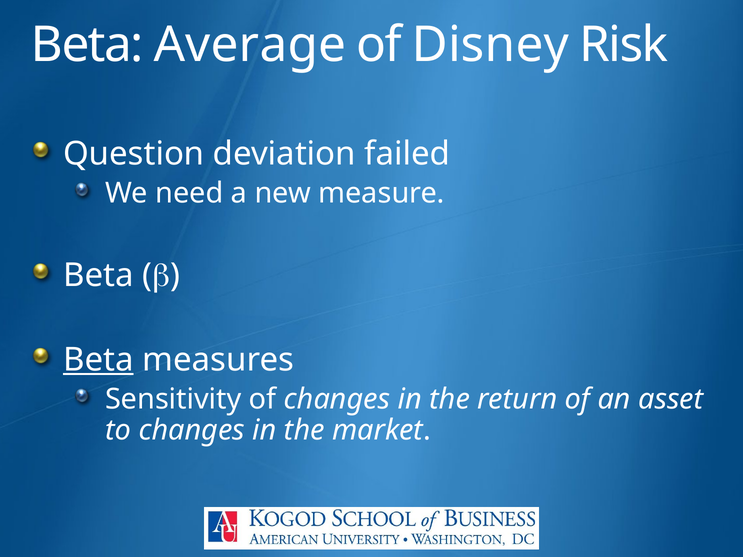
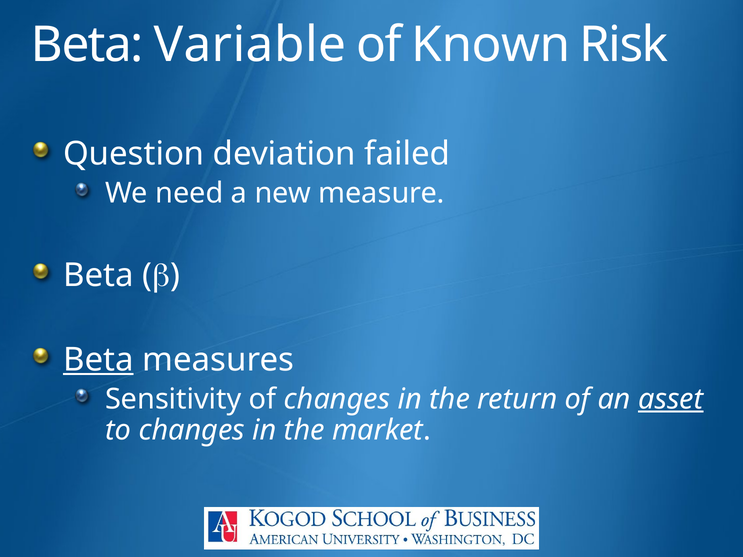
Average: Average -> Variable (250, 45)
Disney: Disney -> Known (491, 45)
asset underline: none -> present (671, 399)
